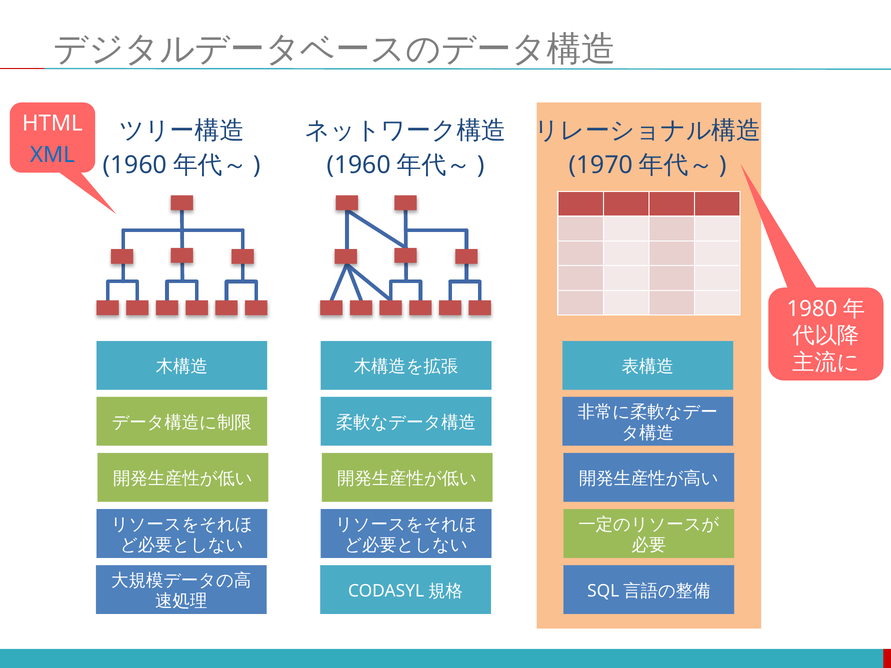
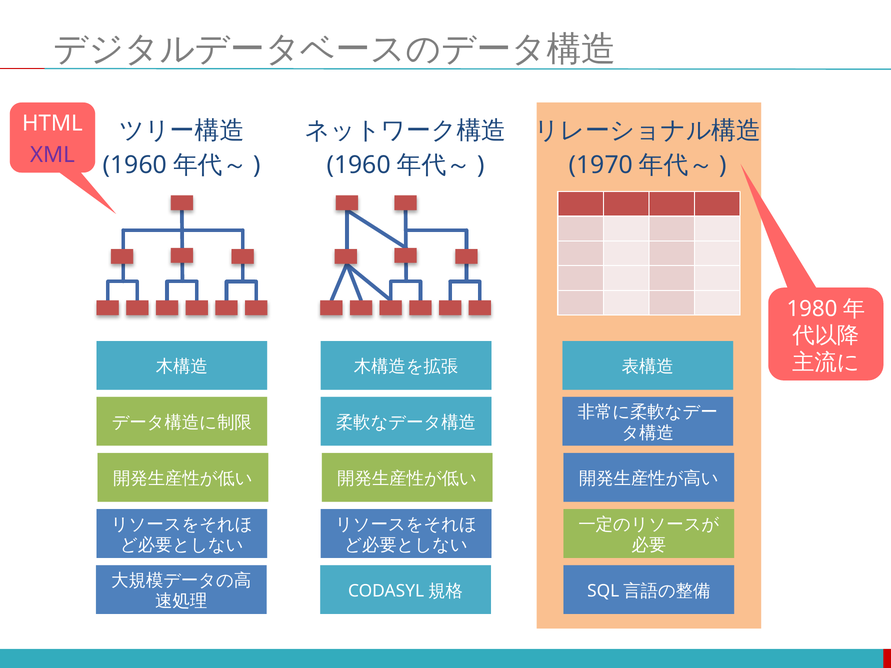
XML colour: blue -> purple (52, 155)
